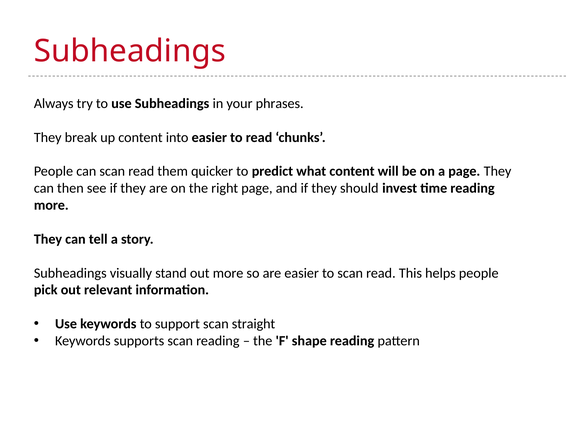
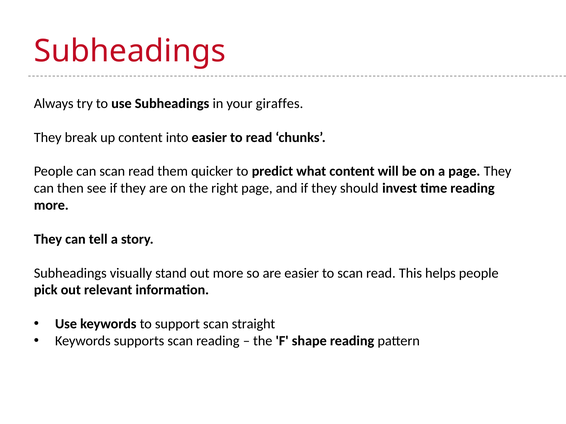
phrases: phrases -> giraffes (280, 104)
